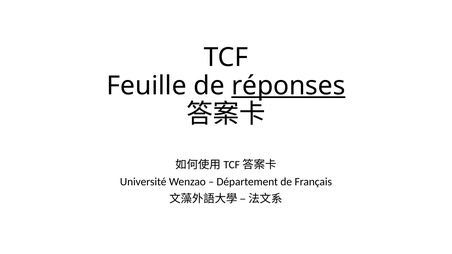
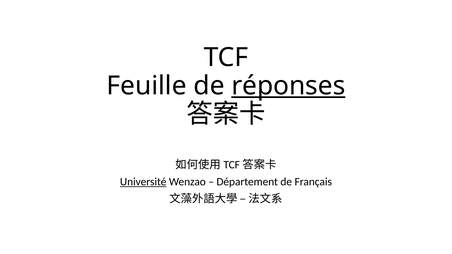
Université underline: none -> present (143, 182)
